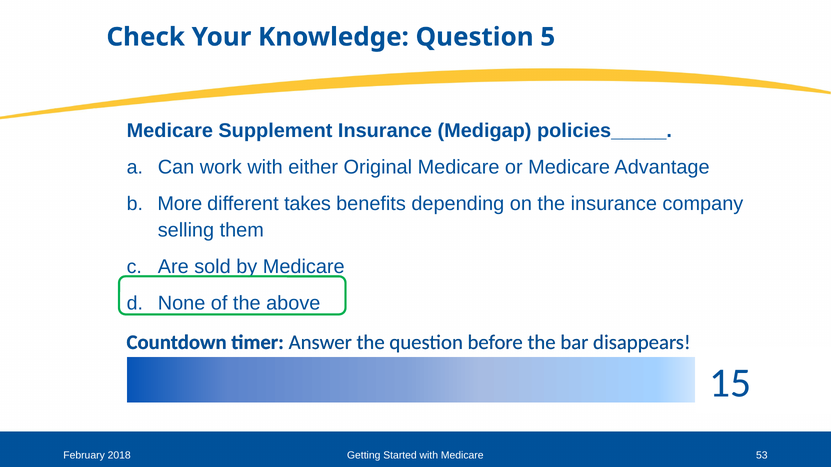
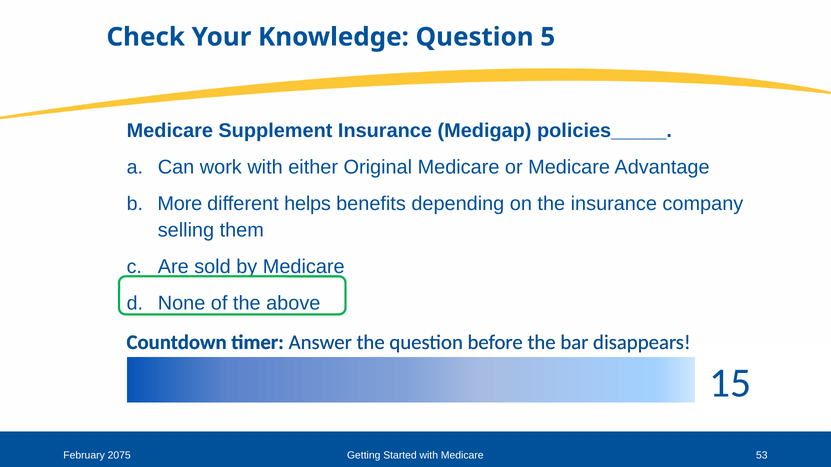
takes: takes -> helps (308, 204)
2018: 2018 -> 2075 (119, 456)
